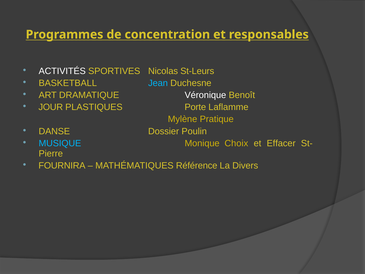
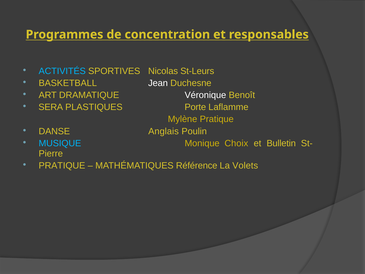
ACTIVITÉS colour: white -> light blue (62, 71)
Jean colour: light blue -> white (158, 83)
JOUR: JOUR -> SERA (51, 107)
Dossier: Dossier -> Anglais (164, 131)
Effacer: Effacer -> Bulletin (281, 143)
FOURNIRA: FOURNIRA -> PRATIQUE (62, 165)
Divers: Divers -> Volets (245, 165)
